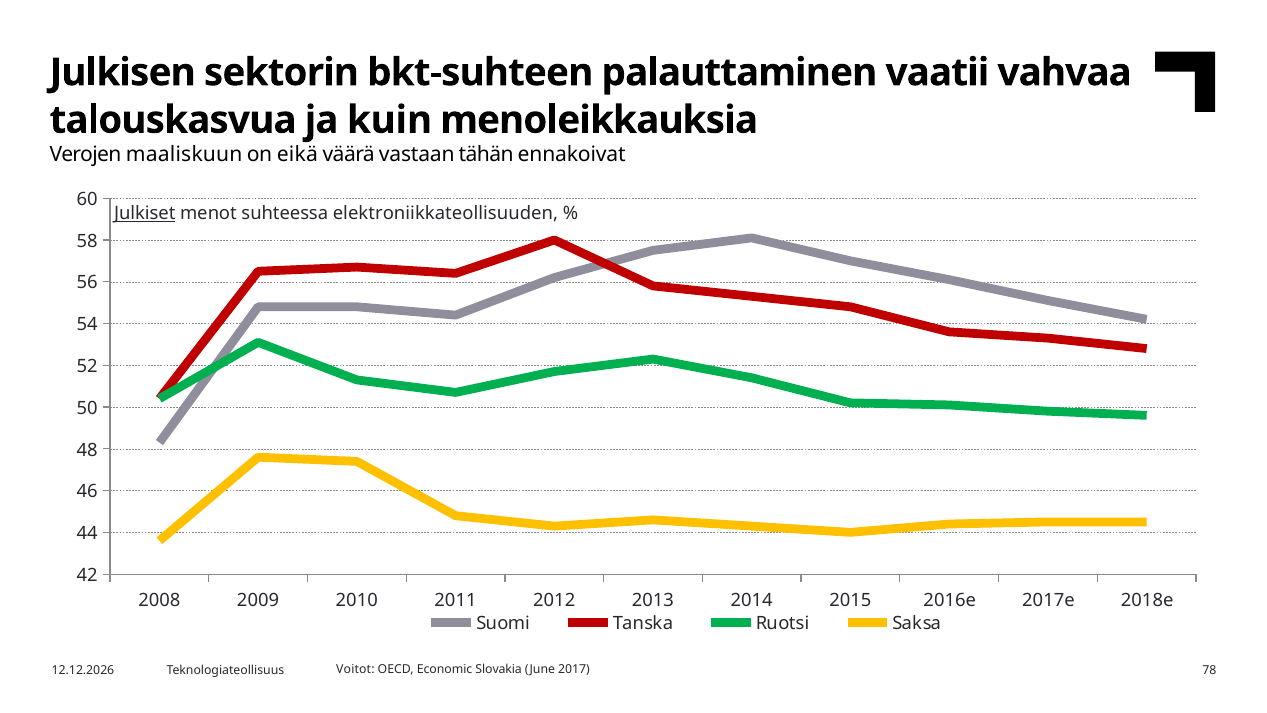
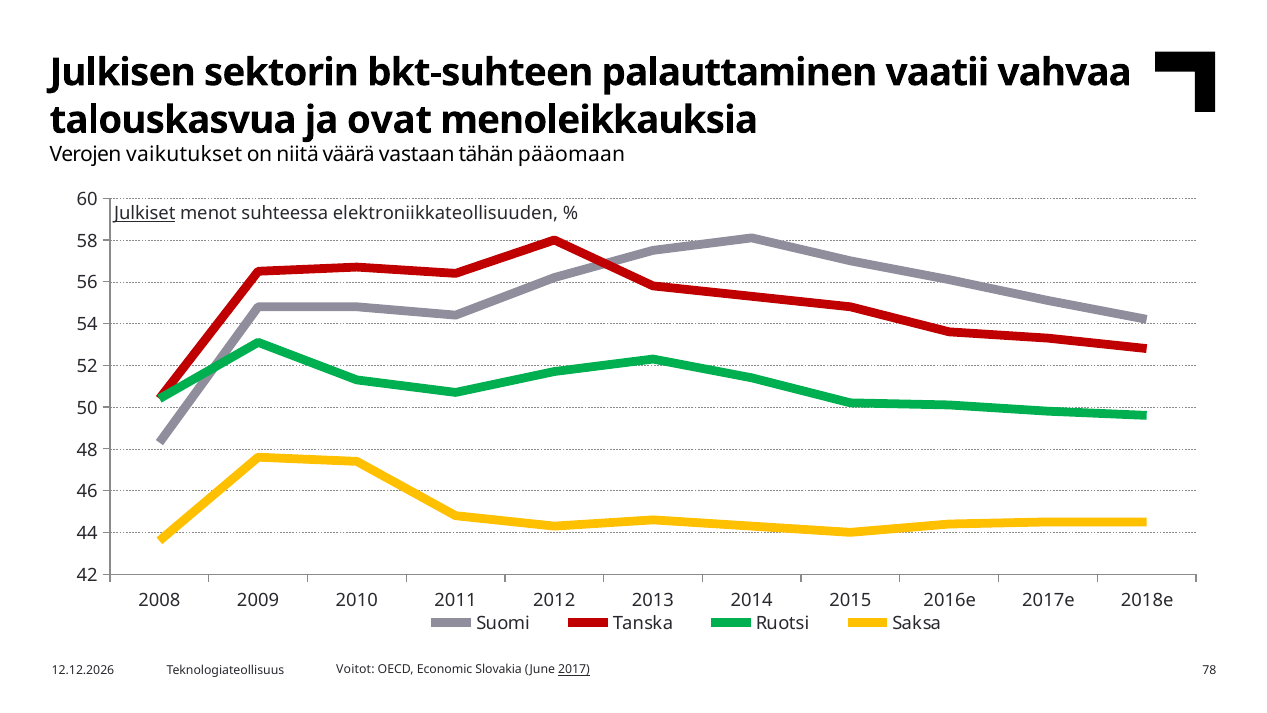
kuin: kuin -> ovat (389, 120)
maaliskuun: maaliskuun -> vaikutukset (184, 155)
eikä: eikä -> niitä (298, 155)
ennakoivat: ennakoivat -> pääomaan (572, 155)
2017 underline: none -> present (574, 670)
